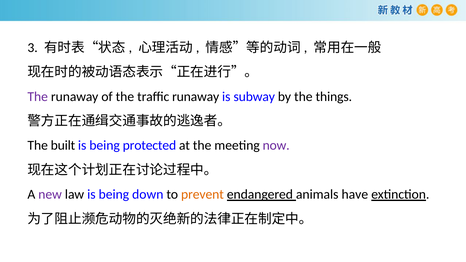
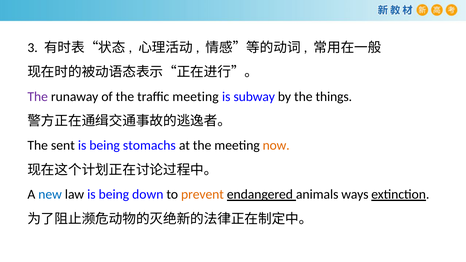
traffic runaway: runaway -> meeting (196, 97)
built: built -> sent (63, 146)
protected: protected -> stomachs (149, 146)
now colour: purple -> orange (276, 146)
new colour: purple -> blue (50, 194)
have: have -> ways (355, 194)
